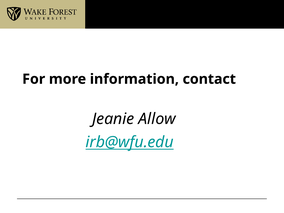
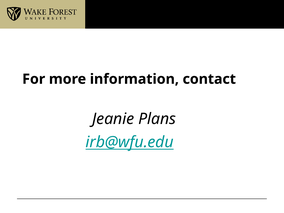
Allow: Allow -> Plans (157, 119)
